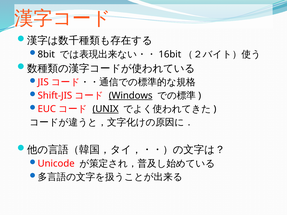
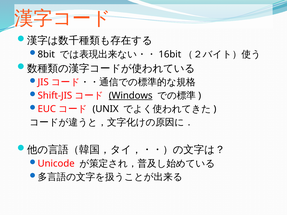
UNIX underline: present -> none (106, 109)
